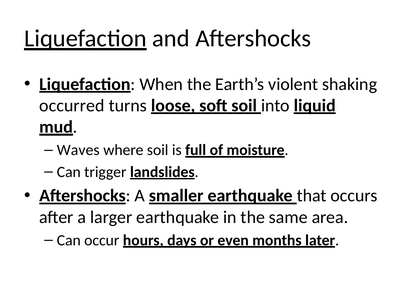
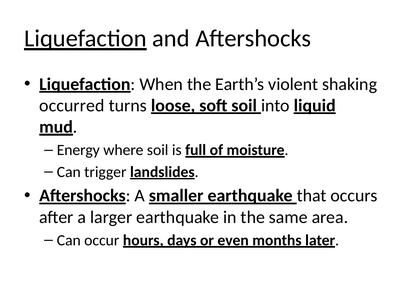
Waves: Waves -> Energy (78, 150)
